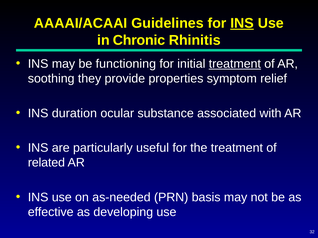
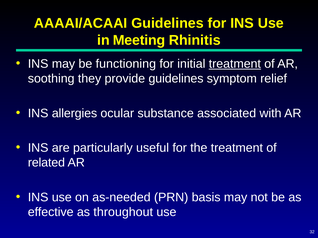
INS underline: present -> none (242, 23)
Chronic: Chronic -> Meeting (139, 40)
provide properties: properties -> guidelines (176, 79)
duration: duration -> allergies (74, 113)
developing: developing -> throughout (123, 212)
